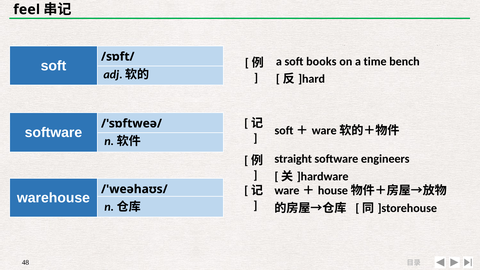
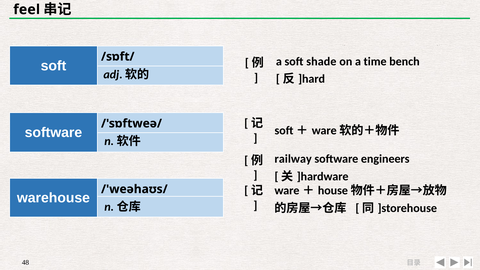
books: books -> shade (321, 62)
straight: straight -> railway (293, 159)
